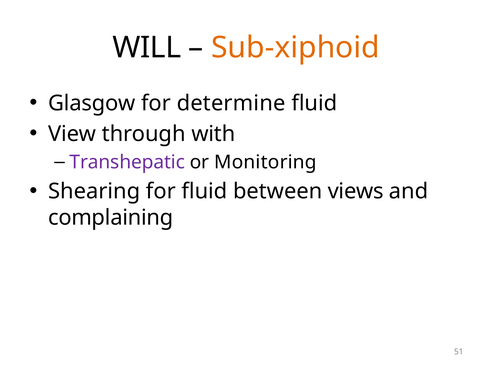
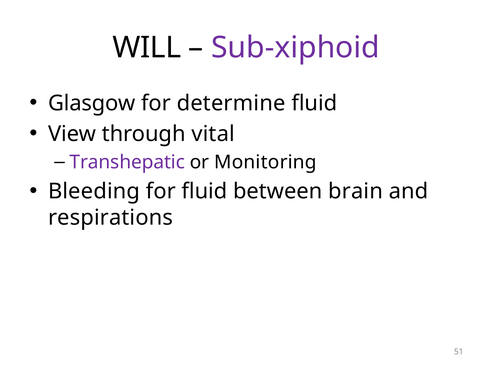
Sub-xiphoid colour: orange -> purple (295, 48)
with: with -> vital (213, 134)
Shearing: Shearing -> Bleeding (94, 192)
views: views -> brain (355, 192)
complaining: complaining -> respirations (111, 218)
